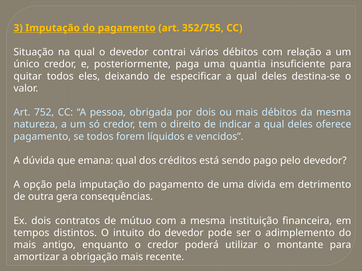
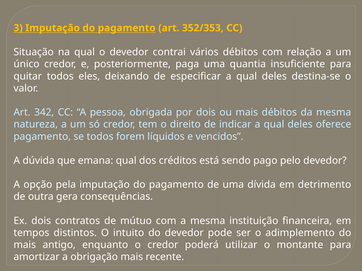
352/755: 352/755 -> 352/353 (203, 28)
752: 752 -> 342 (44, 113)
